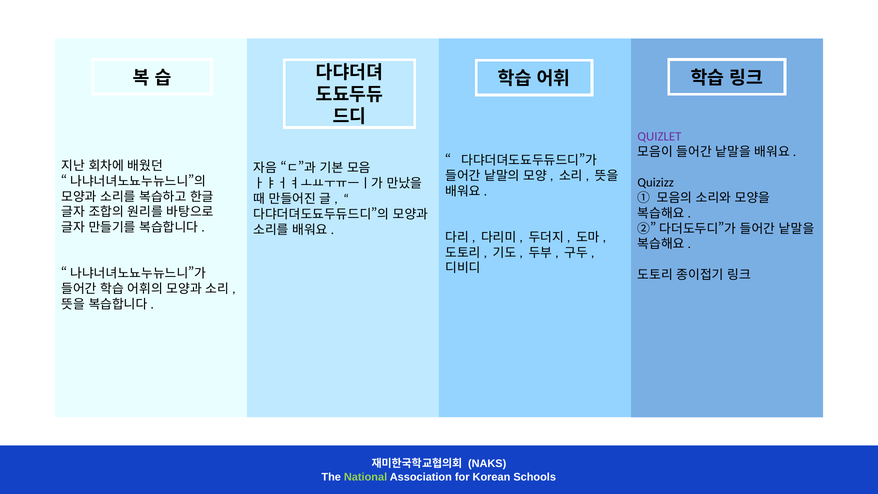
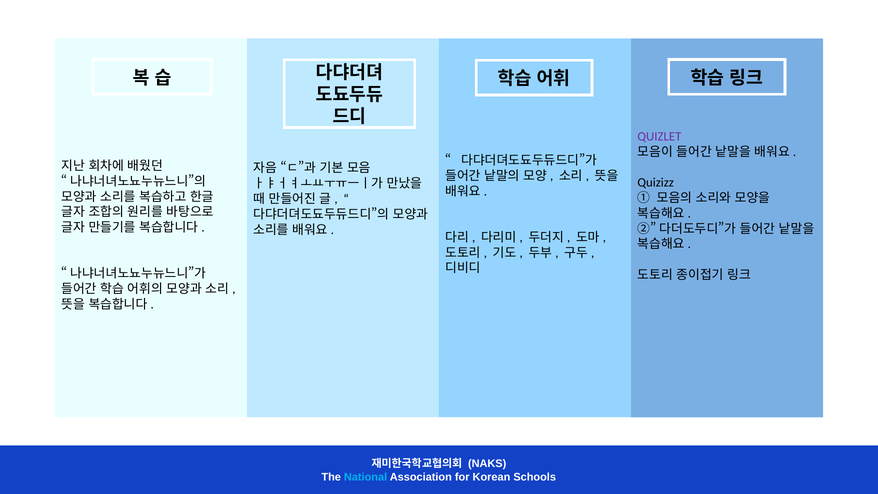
National colour: light green -> light blue (366, 477)
